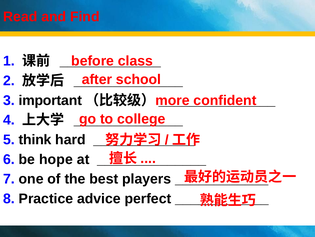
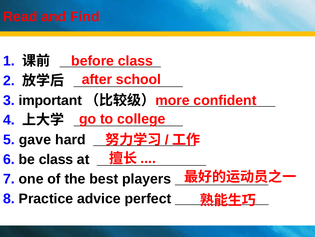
think: think -> gave (35, 139)
be hope: hope -> class (56, 159)
